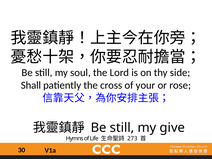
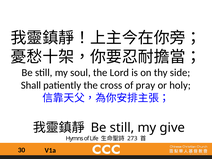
your: your -> pray (146, 85)
rose: rose -> holy (180, 85)
